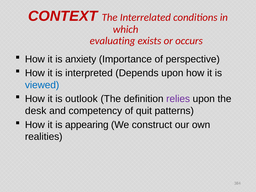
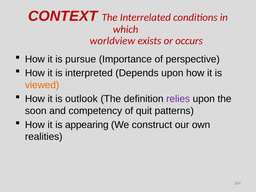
evaluating: evaluating -> worldview (112, 41)
anxiety: anxiety -> pursue (81, 59)
viewed colour: blue -> orange (42, 85)
desk: desk -> soon (36, 111)
